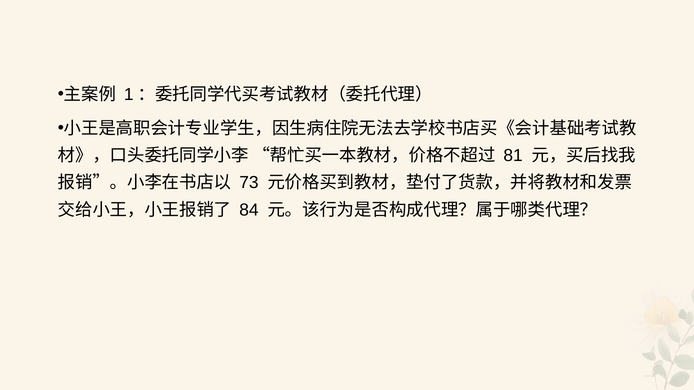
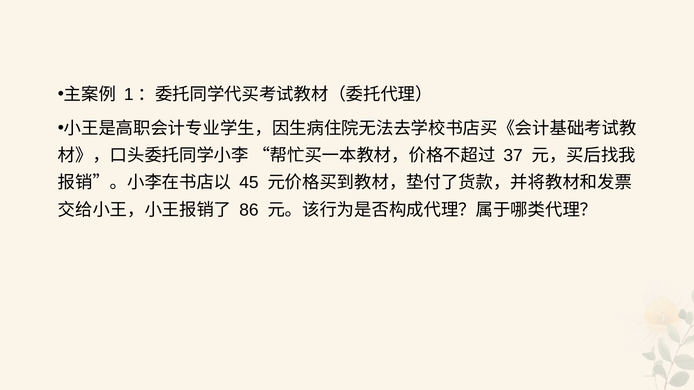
81: 81 -> 37 (513, 156)
73: 73 -> 45 (249, 183)
84: 84 -> 86 (249, 210)
